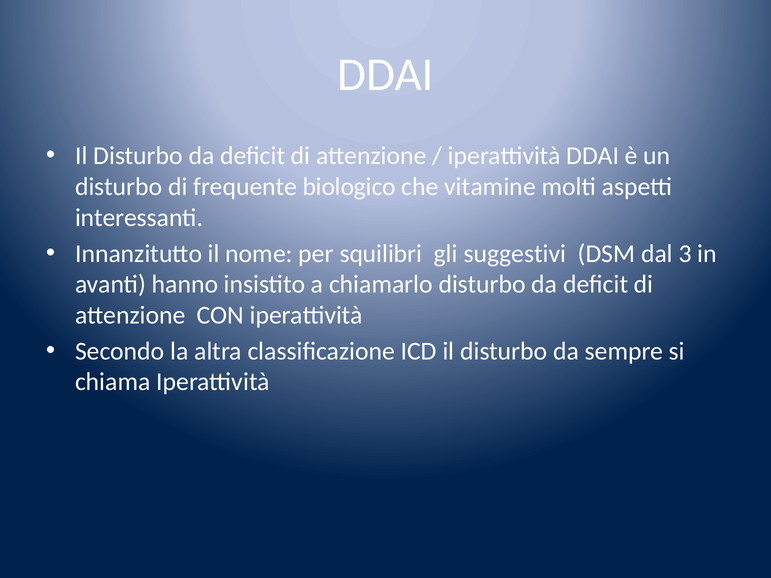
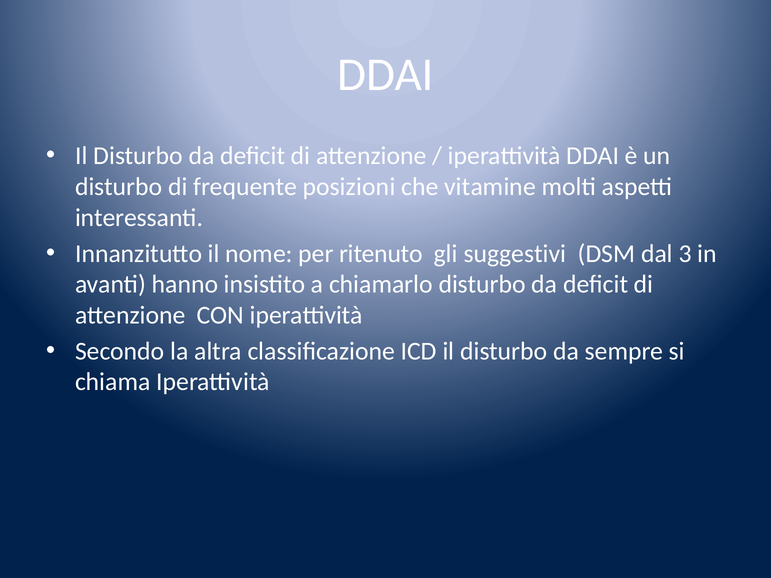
biologico: biologico -> posizioni (349, 187)
squilibri: squilibri -> ritenuto (381, 254)
